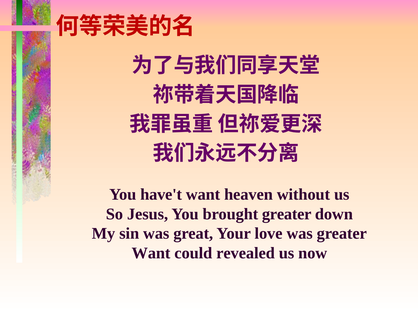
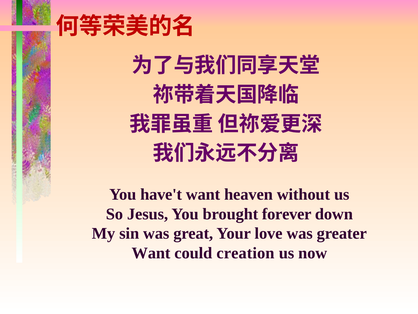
brought greater: greater -> forever (287, 214)
revealed: revealed -> creation (245, 253)
